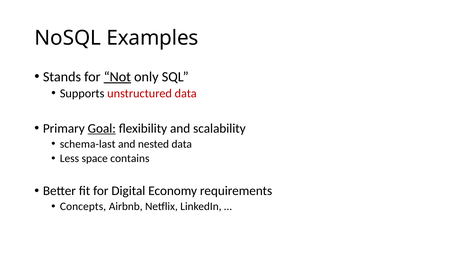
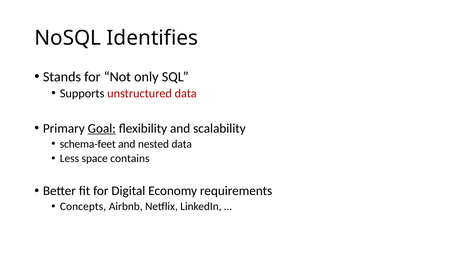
Examples: Examples -> Identifies (152, 38)
Not underline: present -> none (117, 77)
schema-last: schema-last -> schema-feet (88, 144)
